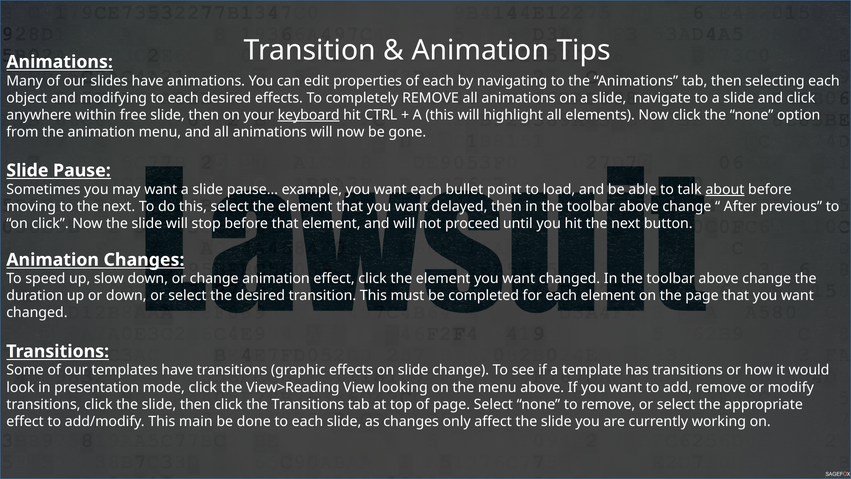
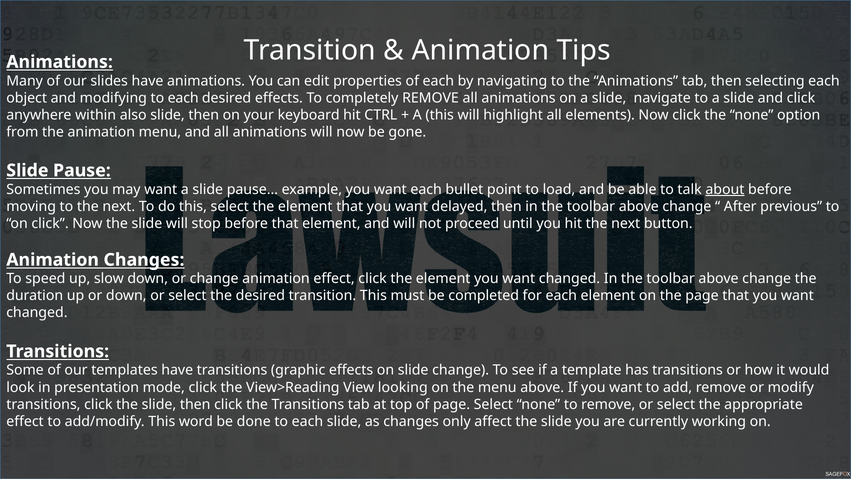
free: free -> also (133, 115)
keyboard underline: present -> none (309, 115)
main: main -> word (196, 421)
